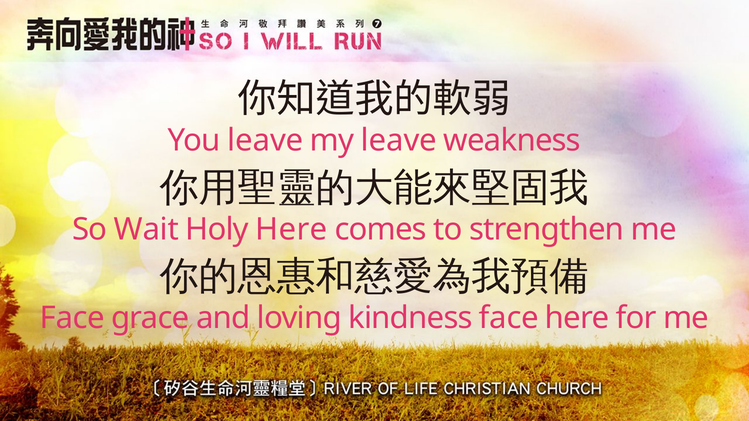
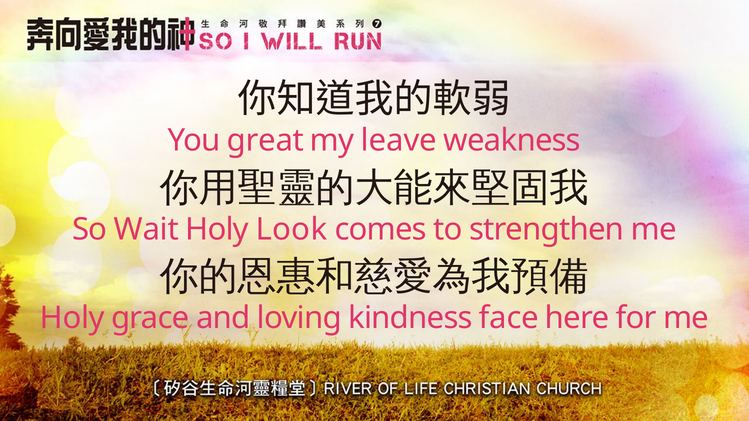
You leave: leave -> great (265, 141)
Holy Here: Here -> Look (291, 230)
Face: Face -> Holy (72, 318)
